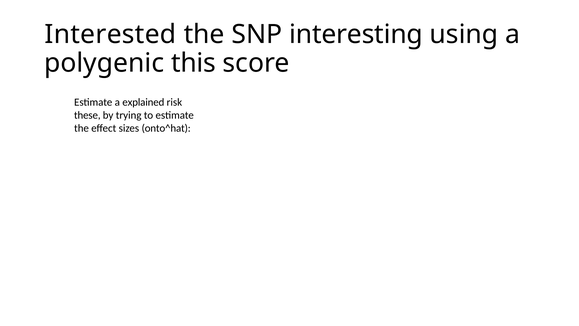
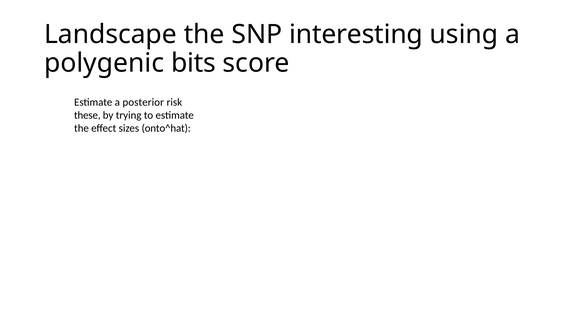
Interested: Interested -> Landscape (111, 34)
this: this -> bits (193, 63)
explained: explained -> posterior (143, 102)
